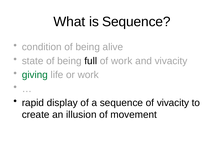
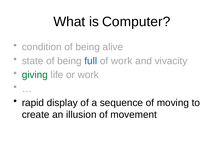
is Sequence: Sequence -> Computer (136, 22)
full colour: black -> blue (91, 61)
of vivacity: vivacity -> moving (173, 103)
